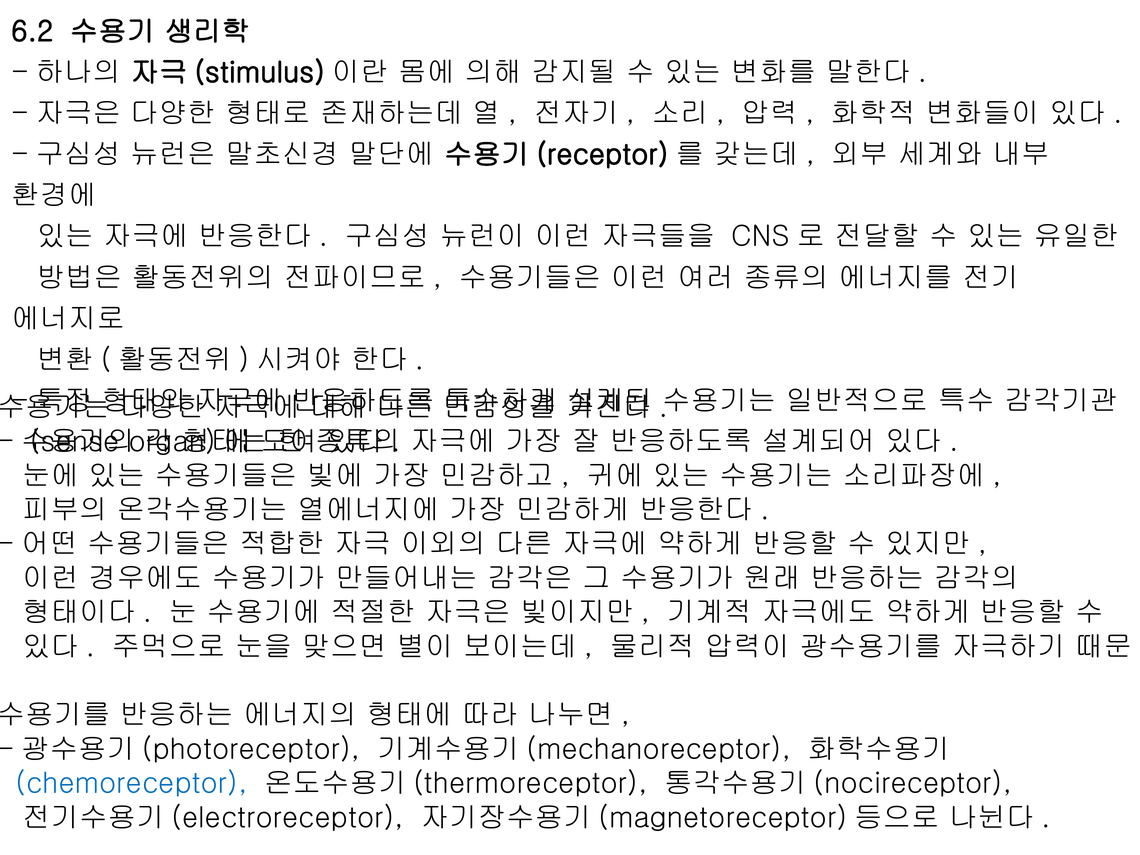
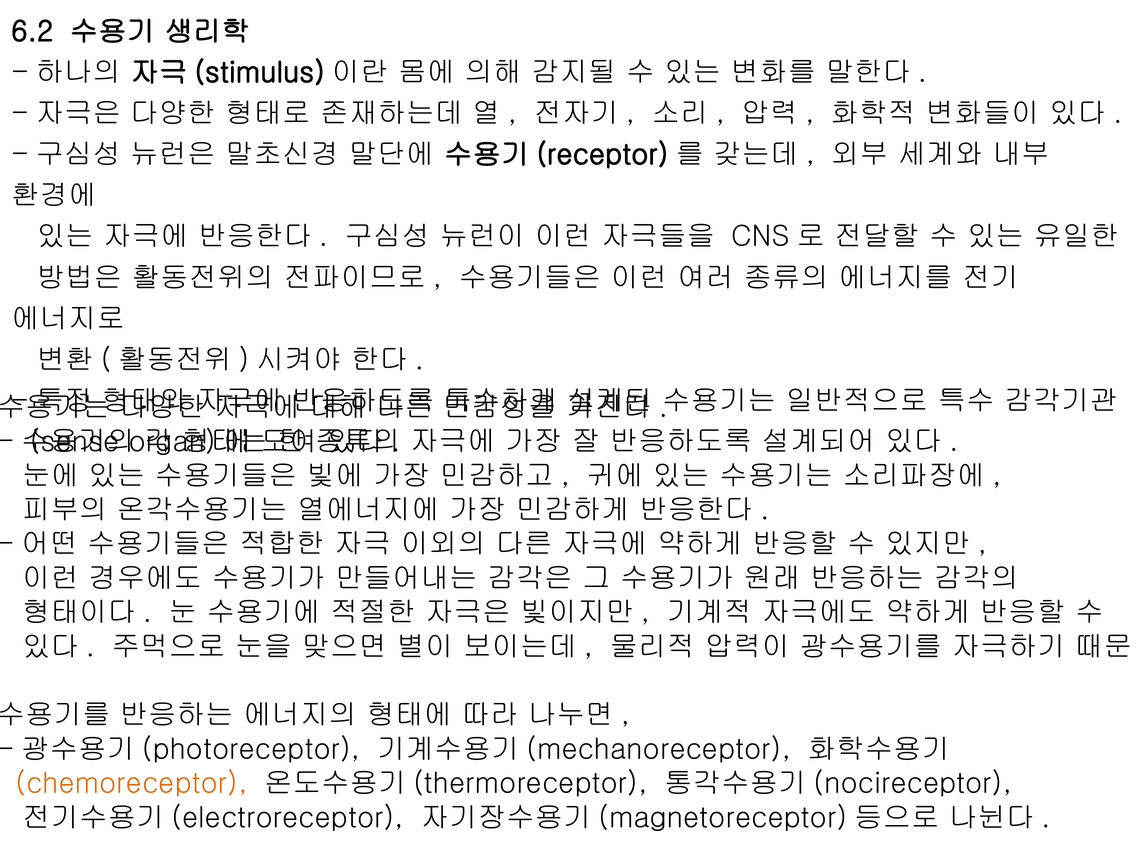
chemoreceptor colour: blue -> orange (131, 783)
